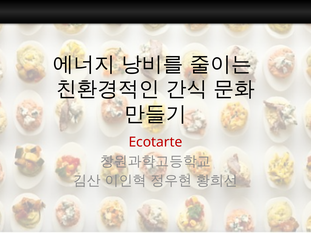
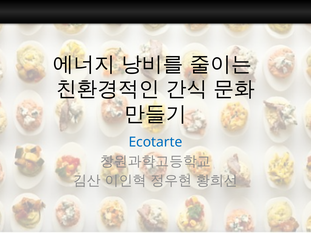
Ecotarte colour: red -> blue (155, 142)
